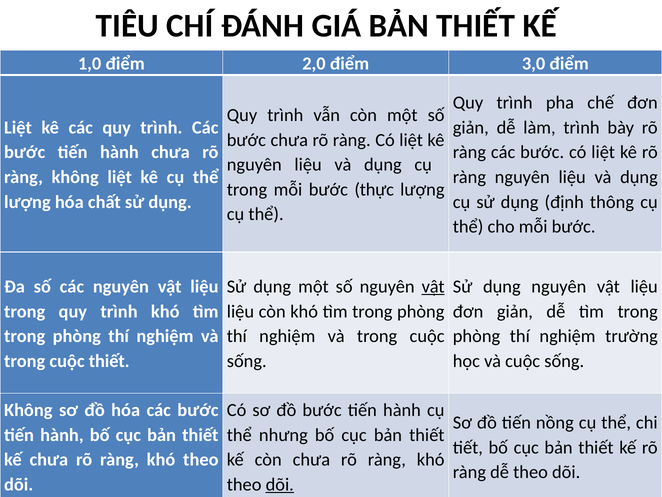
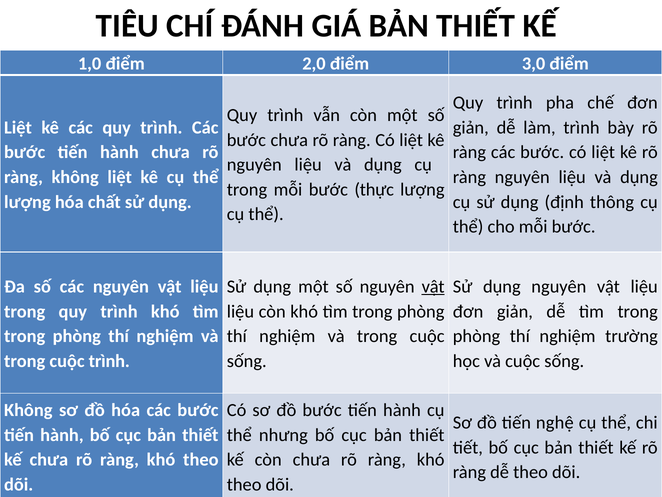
cuộc thiết: thiết -> trình (109, 361)
nồng: nồng -> nghệ (555, 422)
dõi underline: present -> none (280, 484)
